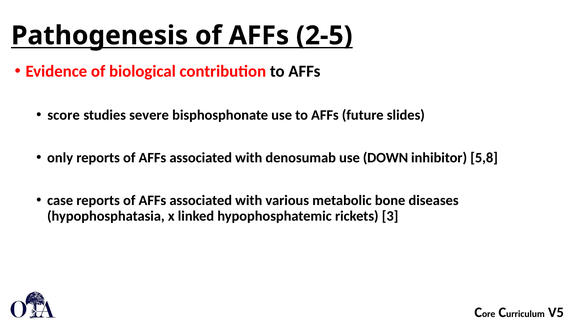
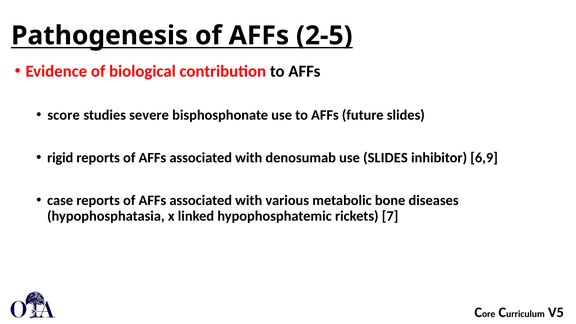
only: only -> rigid (60, 158)
use DOWN: DOWN -> SLIDES (385, 158)
5,8: 5,8 -> 6,9 (484, 158)
3: 3 -> 7 (390, 216)
